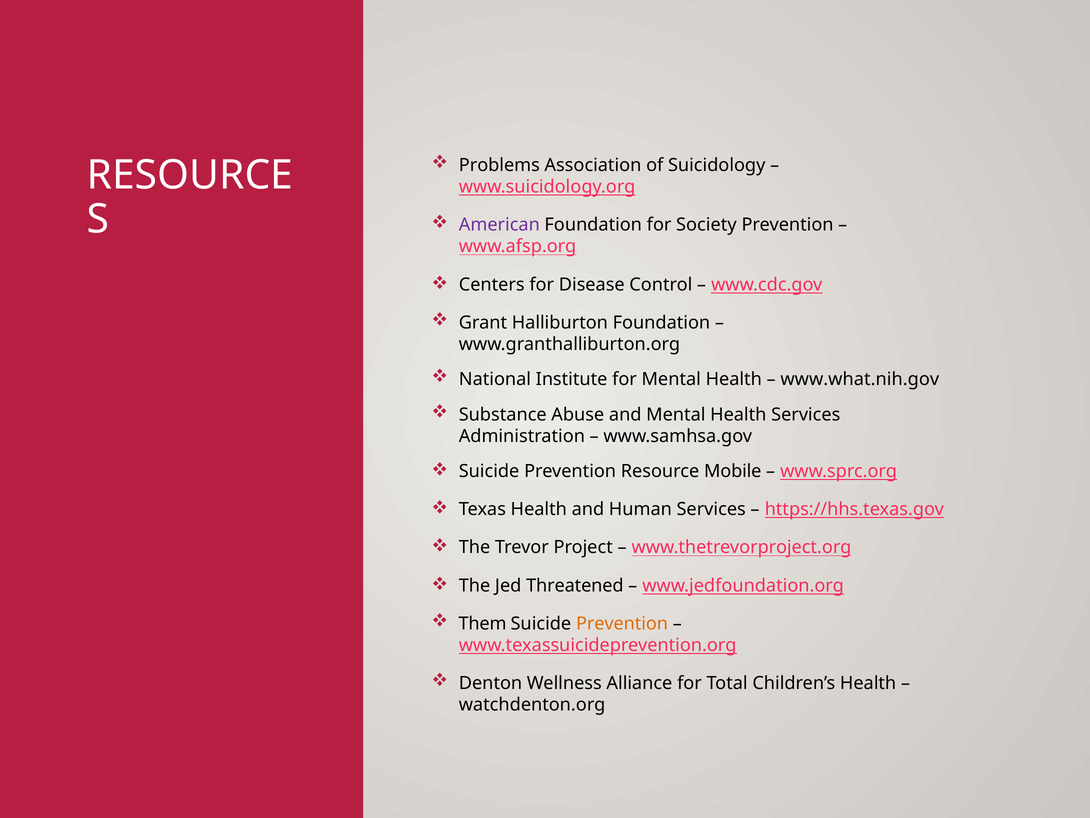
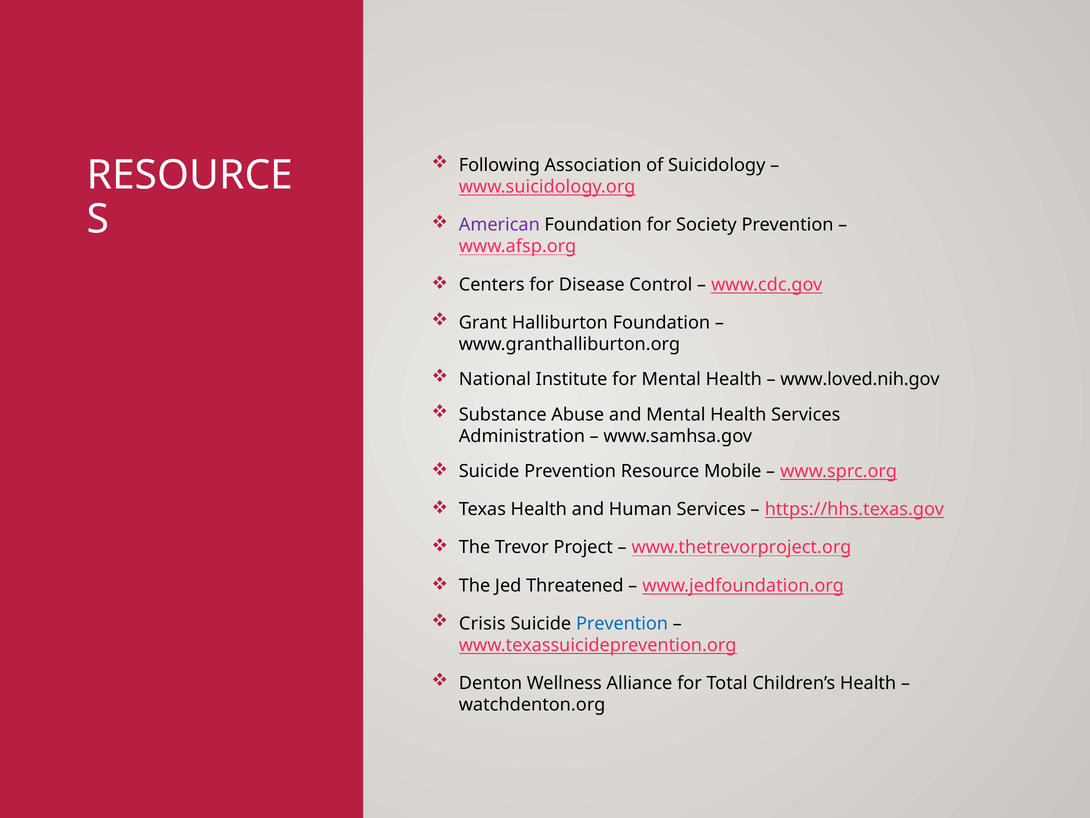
Problems: Problems -> Following (499, 165)
www.what.nih.gov: www.what.nih.gov -> www.loved.nih.gov (860, 379)
Them: Them -> Crisis (482, 623)
Prevention colour: orange -> blue (622, 623)
